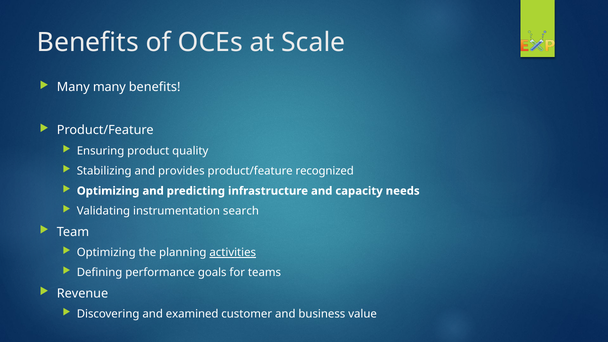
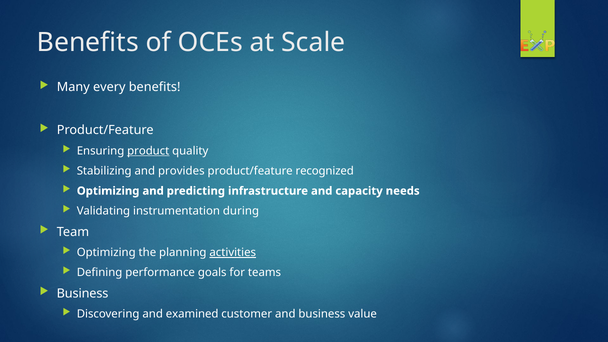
Many many: many -> every (109, 87)
product underline: none -> present (148, 151)
search: search -> during (241, 211)
Revenue: Revenue -> Business (83, 293)
